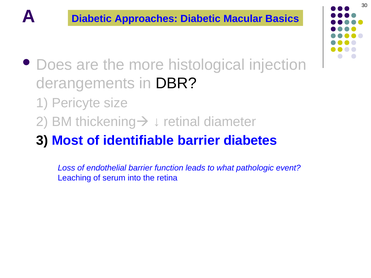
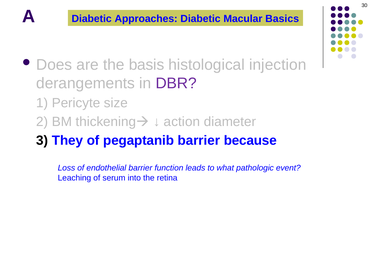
more: more -> basis (147, 65)
DBR colour: black -> purple (176, 83)
retinal: retinal -> action (182, 122)
Most: Most -> They (67, 141)
identifiable: identifiable -> pegaptanib (139, 141)
diabetes: diabetes -> because (250, 141)
